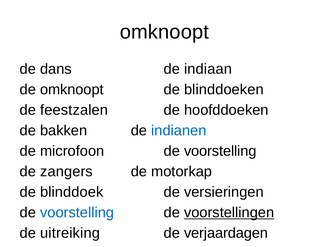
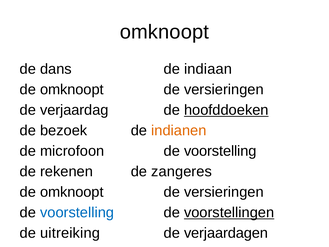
blinddoeken: blinddoeken -> versieringen (224, 89)
feestzalen: feestzalen -> verjaardag (74, 110)
hoofddoeken underline: none -> present (226, 110)
bakken: bakken -> bezoek (64, 130)
indianen colour: blue -> orange (179, 130)
zangers: zangers -> rekenen (66, 171)
motorkap: motorkap -> zangeres (182, 171)
blinddoek: blinddoek -> omknoopt (72, 192)
